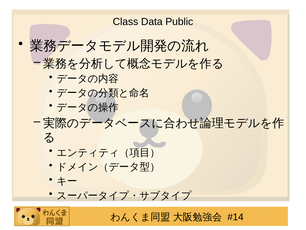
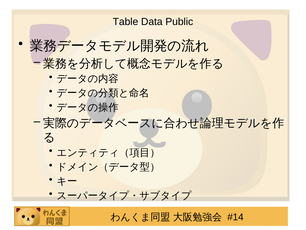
Class: Class -> Table (125, 22)
